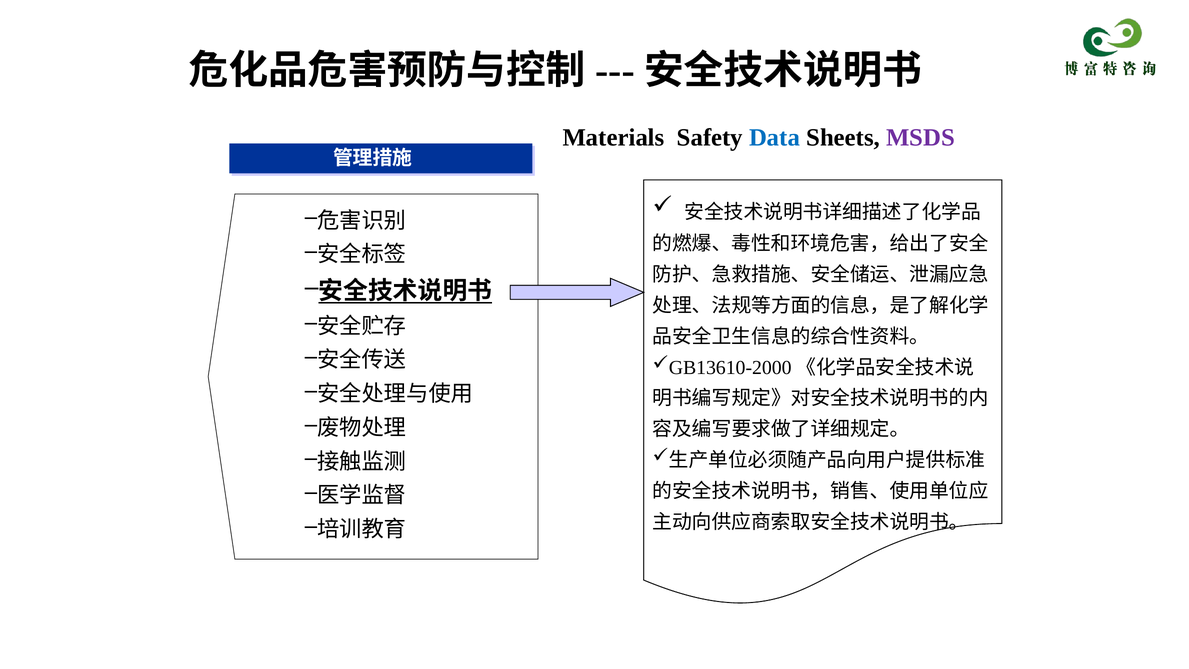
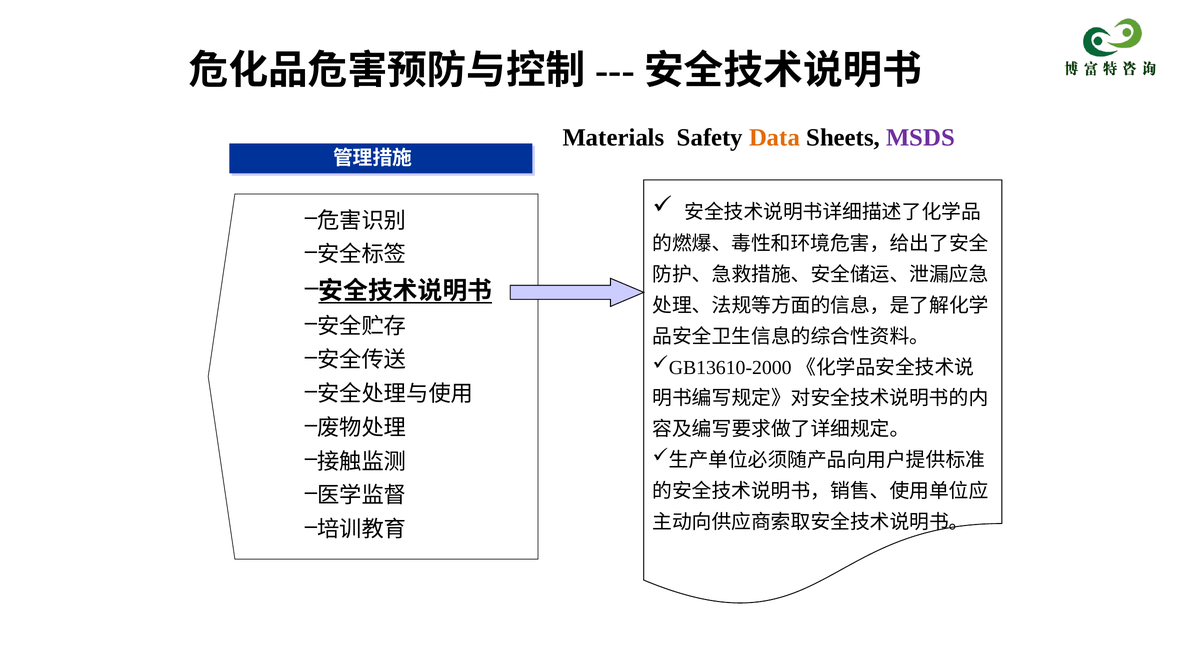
Data colour: blue -> orange (775, 138)
